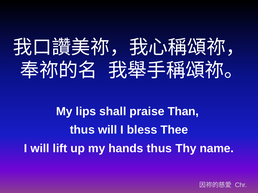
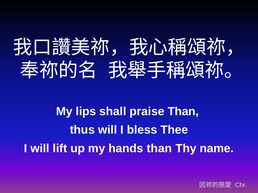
hands thus: thus -> than (159, 149)
